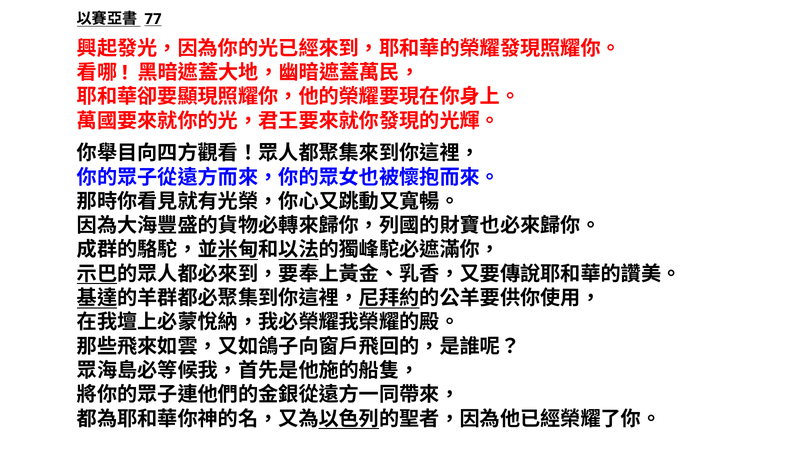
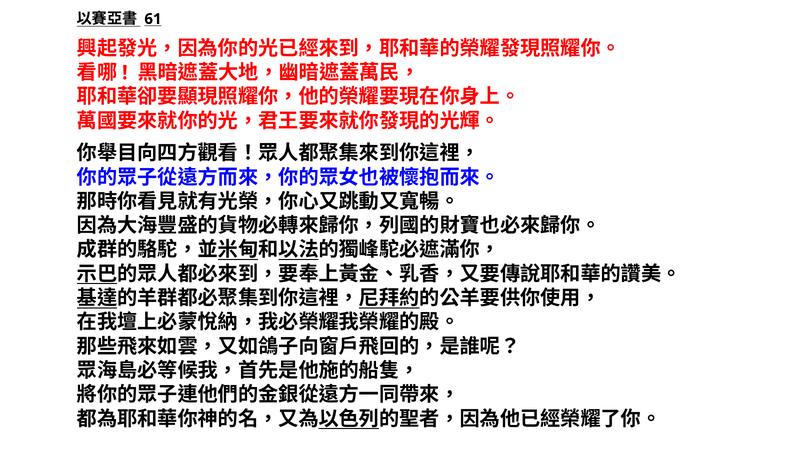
77: 77 -> 61 (153, 19)
